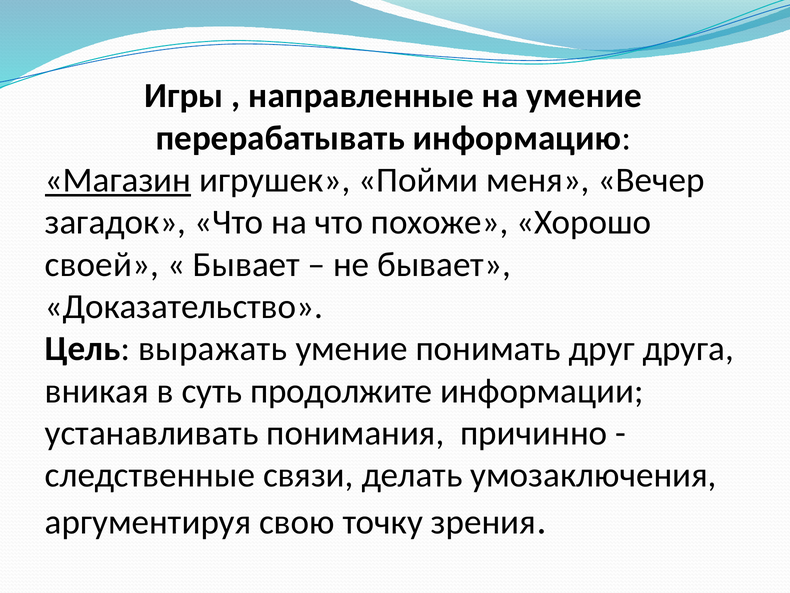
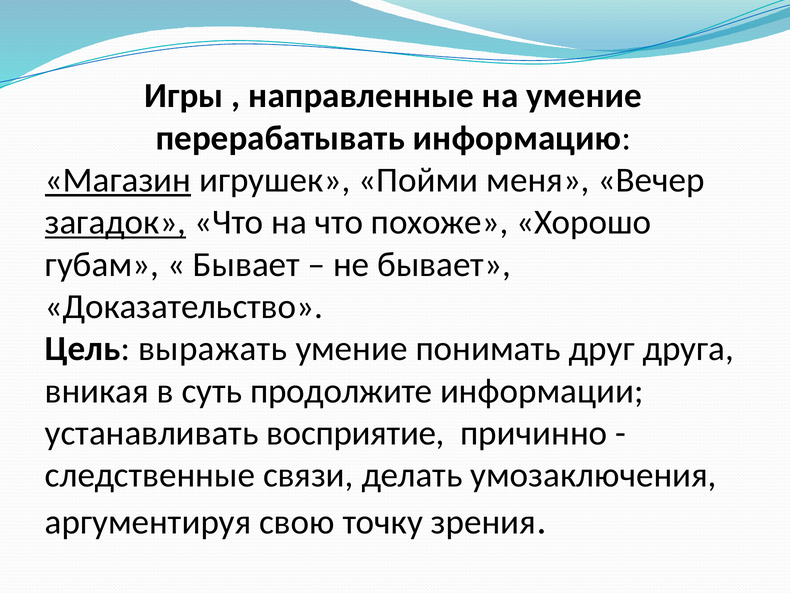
загадок underline: none -> present (116, 222)
своей: своей -> губам (102, 264)
понимания: понимания -> восприятие (356, 433)
